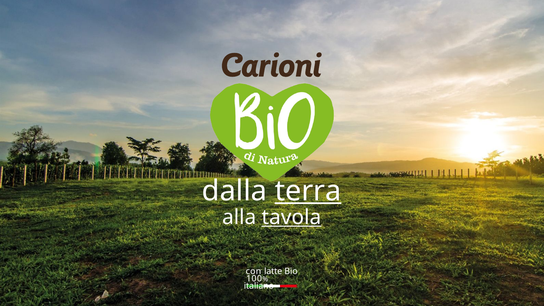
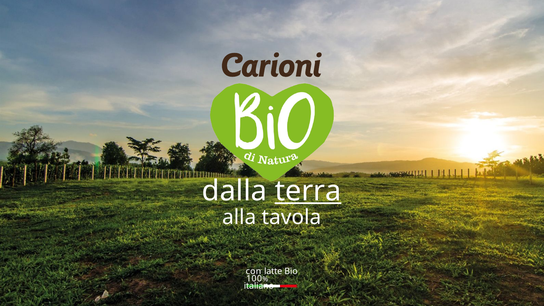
tavola underline: present -> none (291, 217)
